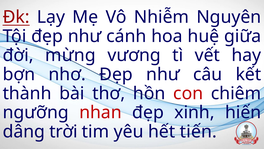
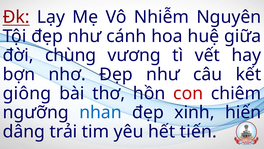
mừng: mừng -> chùng (71, 55)
thành: thành -> giông (27, 93)
nhan colour: red -> blue (100, 112)
trời: trời -> trải (63, 131)
